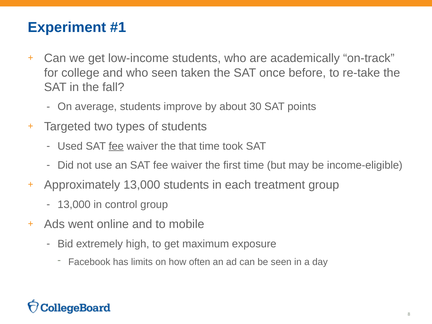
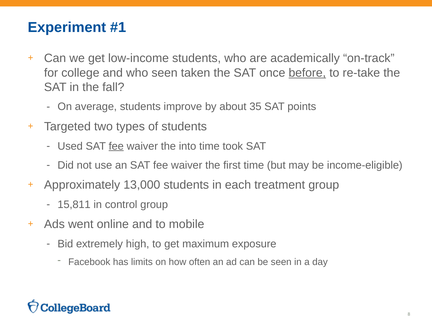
before underline: none -> present (307, 73)
30: 30 -> 35 (255, 107)
that: that -> into (188, 146)
13,000: 13,000 -> 15,811 (74, 204)
